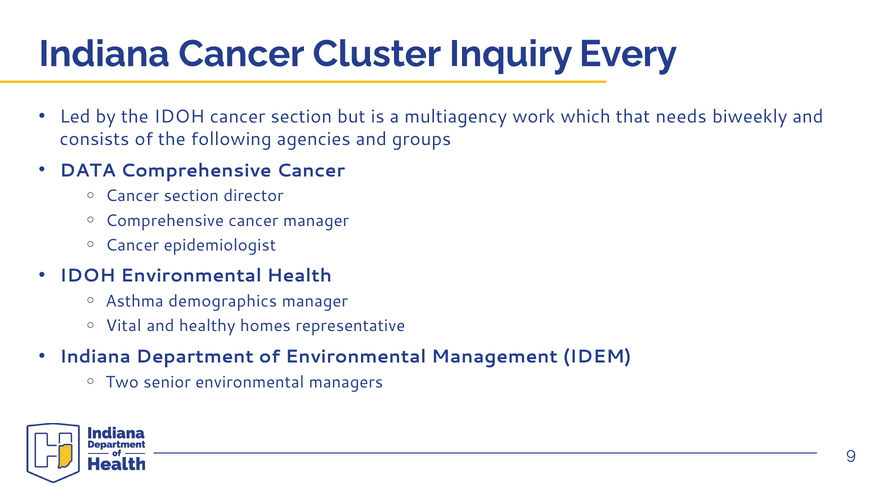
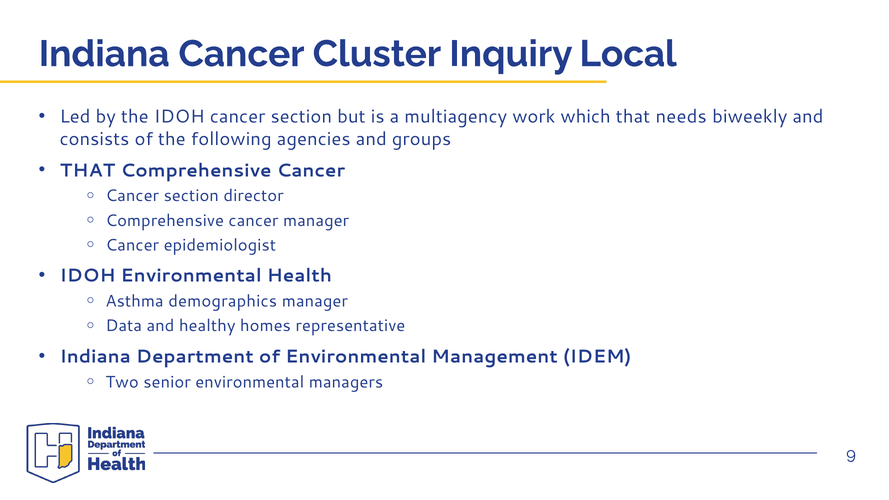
Every: Every -> Local (628, 54)
DATA: DATA -> THAT (87, 170)
Vital: Vital -> Data (124, 326)
